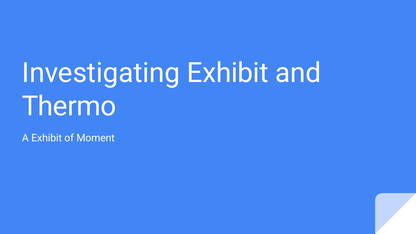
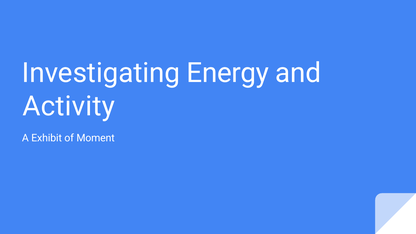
Investigating Exhibit: Exhibit -> Energy (228, 73)
Thermo: Thermo -> Activity (69, 106)
